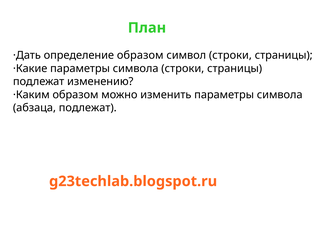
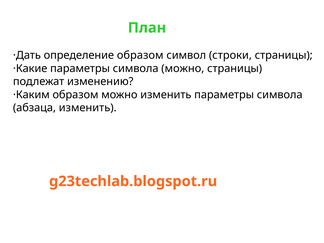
символа строки: строки -> можно (183, 68)
абзаца подлежат: подлежат -> изменить (88, 108)
